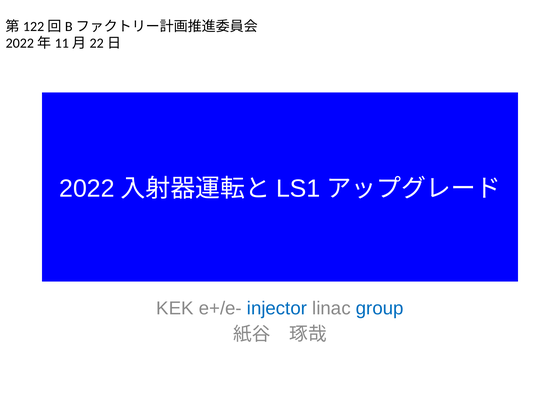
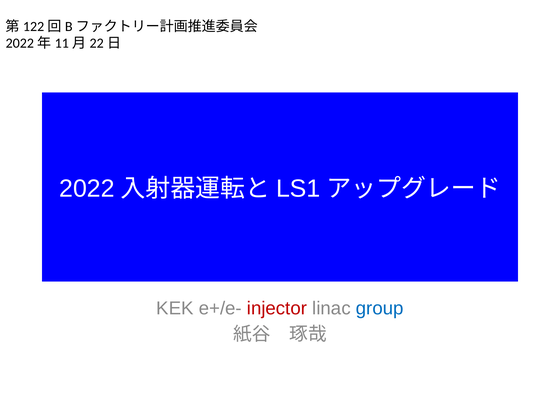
injector colour: blue -> red (277, 308)
